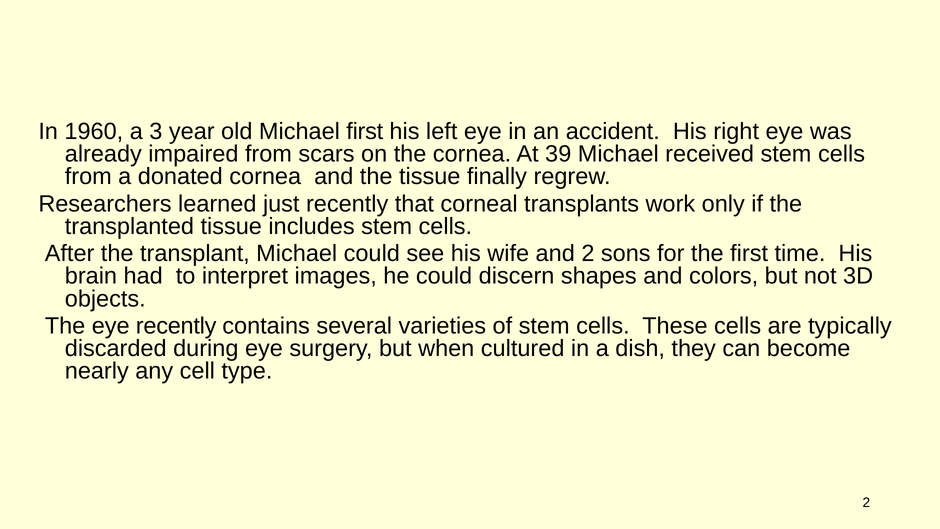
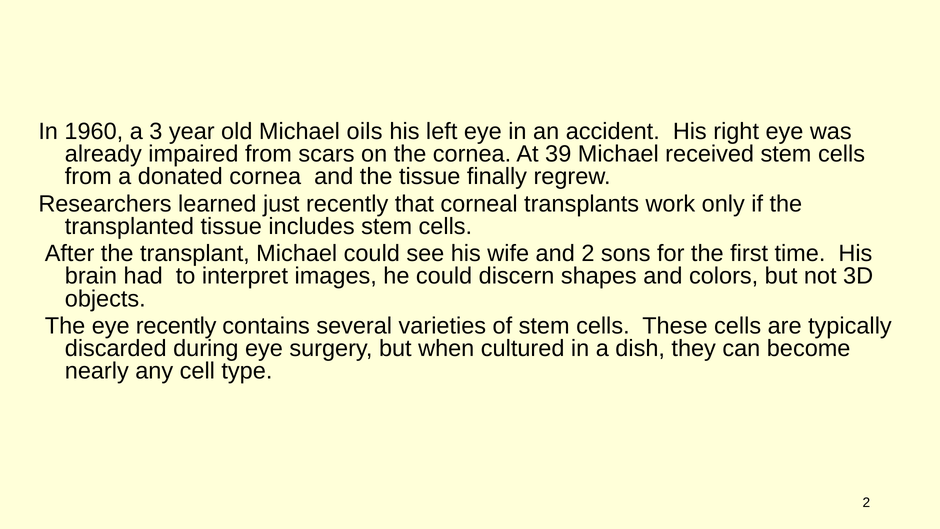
Michael first: first -> oils (365, 131)
